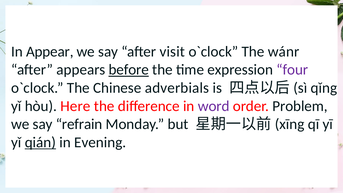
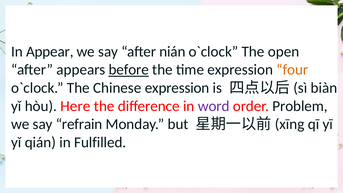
visit: visit -> nián (172, 52)
wánr: wánr -> open (284, 52)
four colour: purple -> orange (292, 70)
adverbials: adverbials -> expression (177, 88)
qǐng: qǐng -> biàn (324, 88)
qián underline: present -> none (40, 142)
Evening: Evening -> Fulfilled (100, 142)
